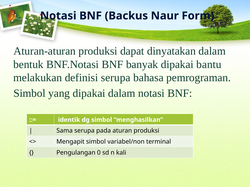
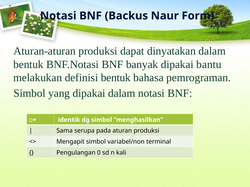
definisi serupa: serupa -> bentuk (116, 78)
